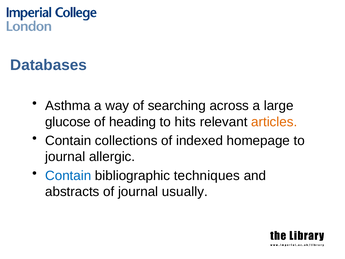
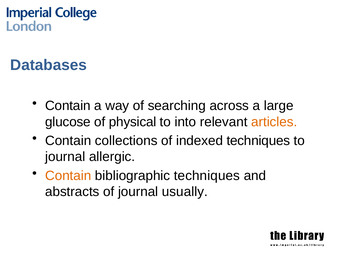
Asthma: Asthma -> Contain (68, 106)
heading: heading -> physical (133, 122)
hits: hits -> into (185, 122)
indexed homepage: homepage -> techniques (258, 140)
Contain colour: blue -> orange (68, 175)
